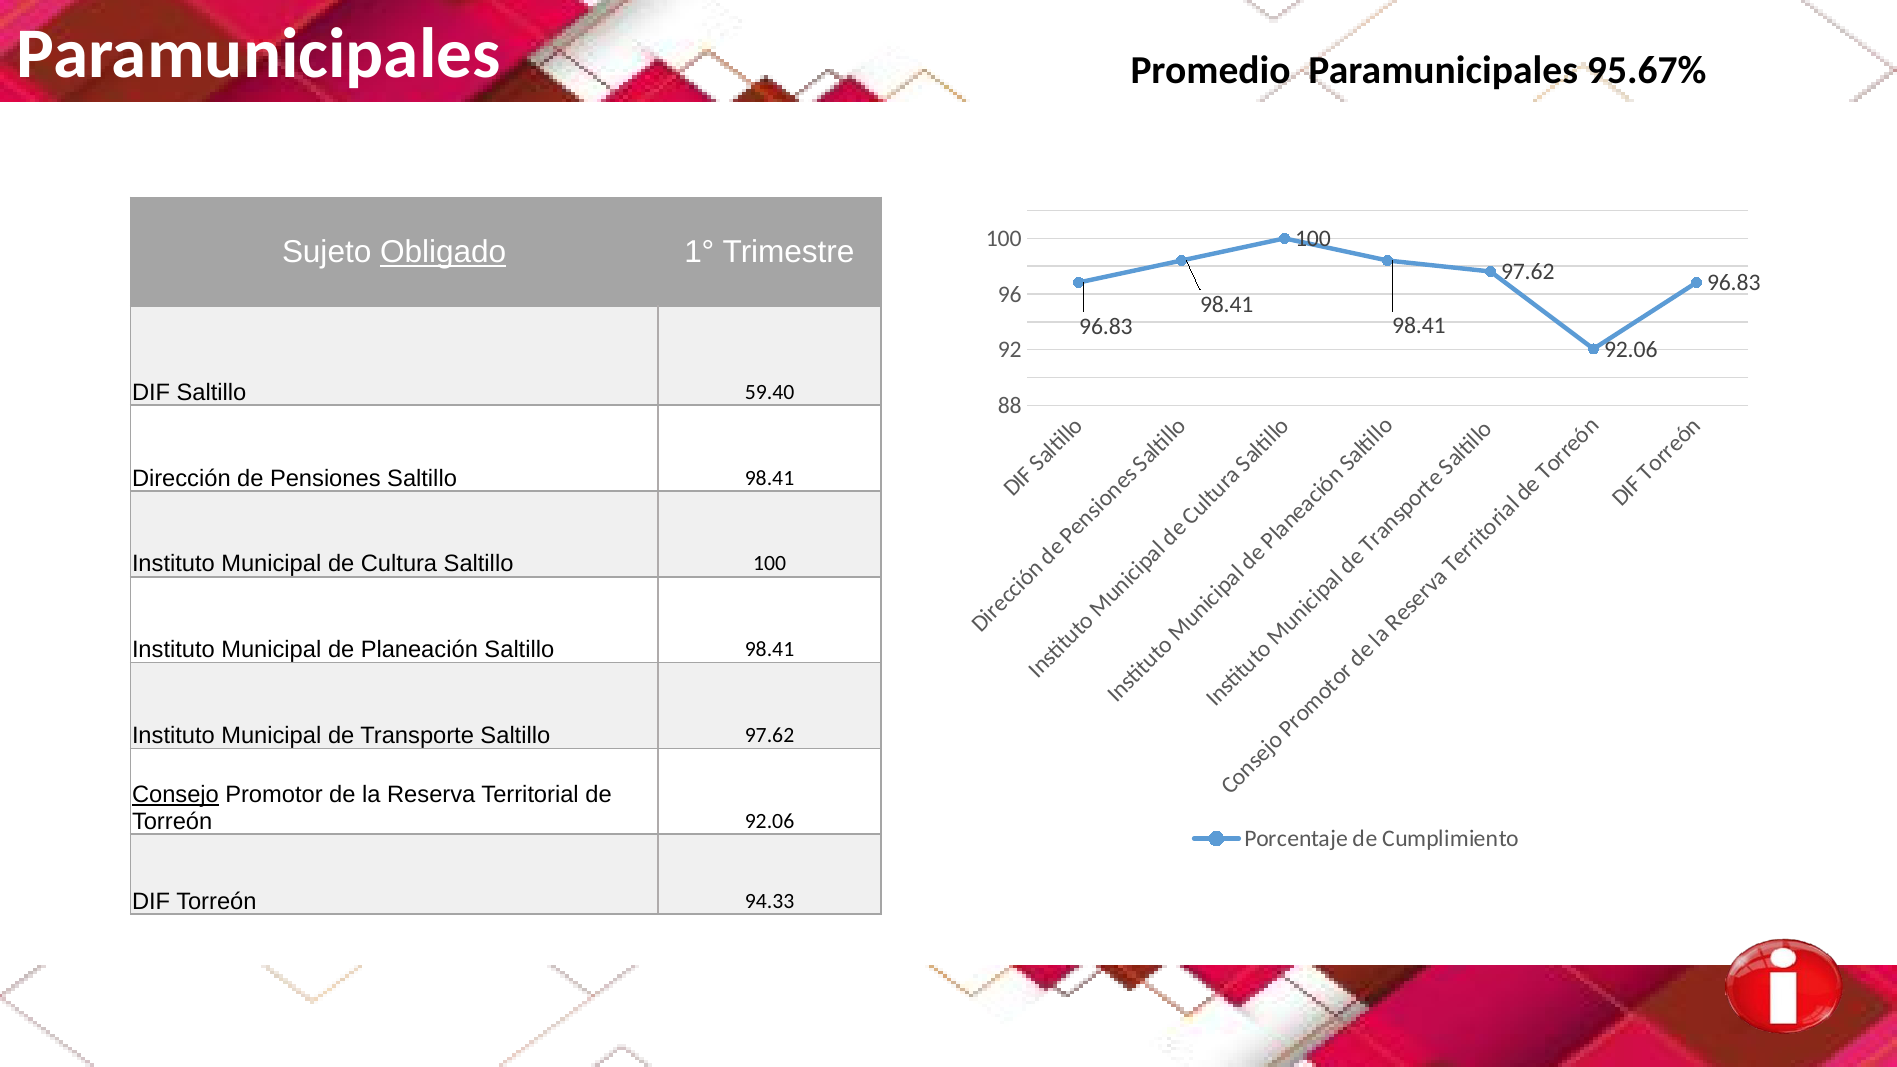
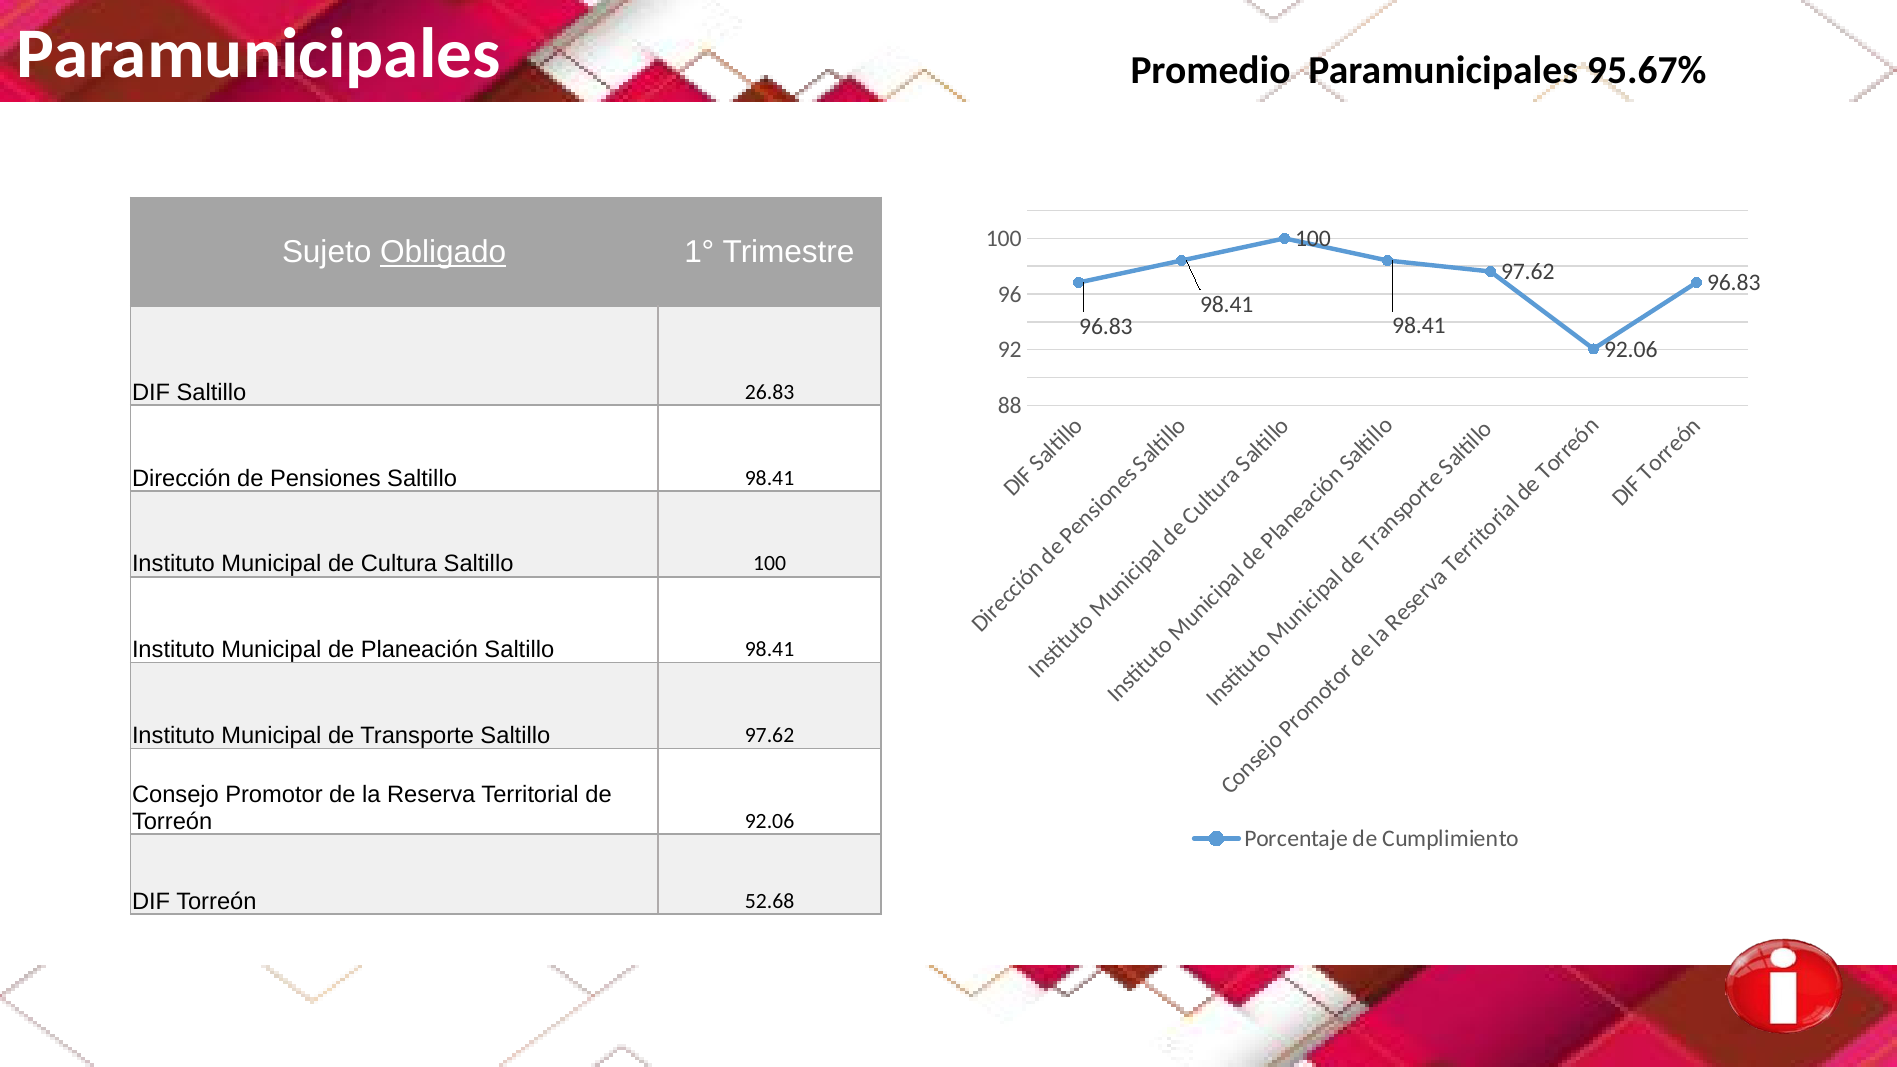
59.40: 59.40 -> 26.83 (770, 392)
Consejo underline: present -> none (175, 795)
94.33: 94.33 -> 52.68 (770, 901)
